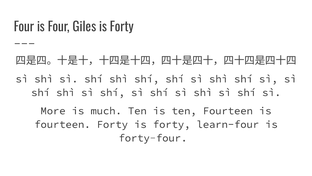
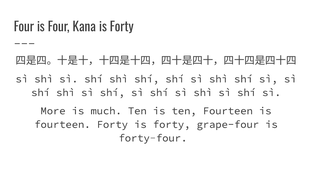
Giles: Giles -> Kana (84, 27)
learn-four: learn-four -> grape-four (228, 124)
